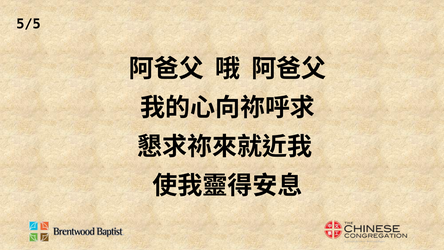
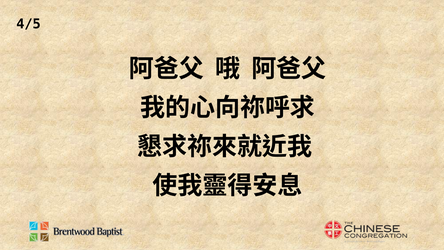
5/5: 5/5 -> 4/5 (29, 24)
